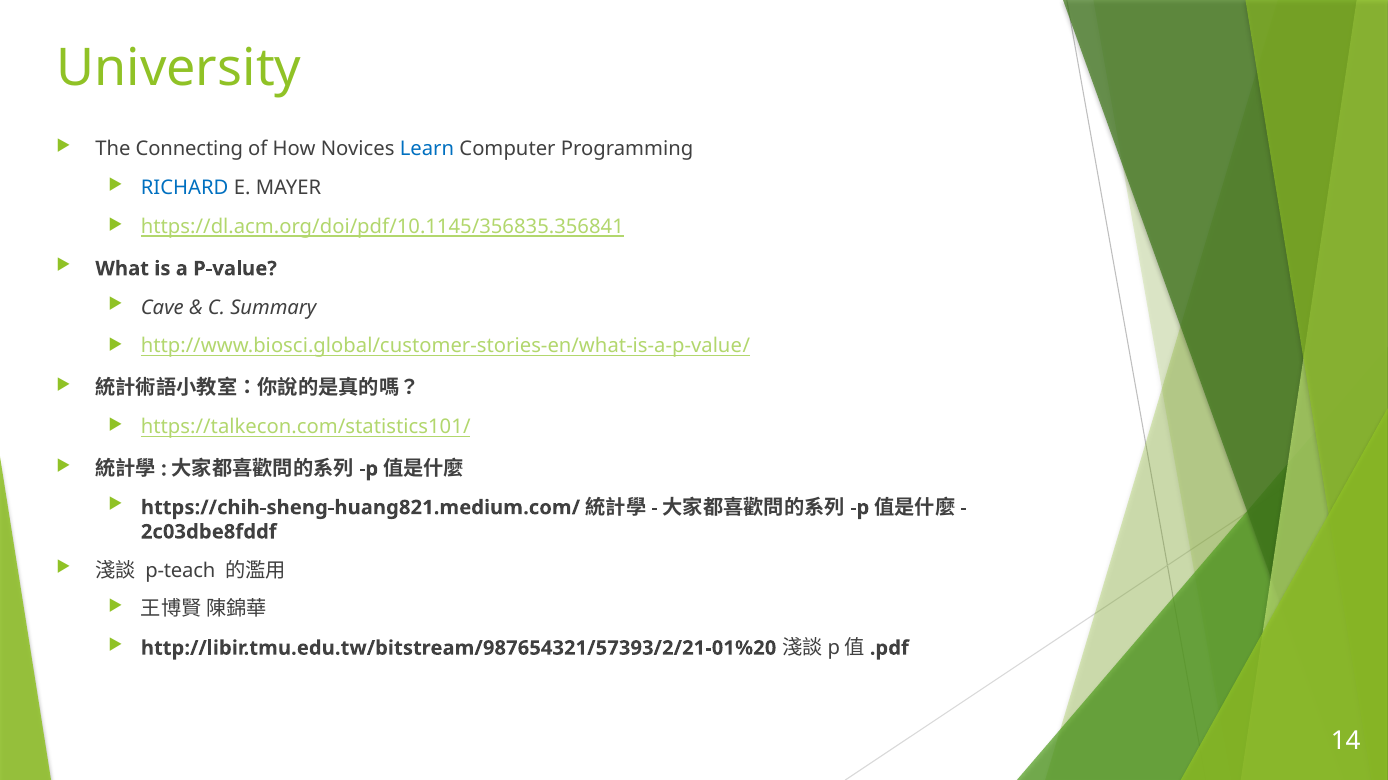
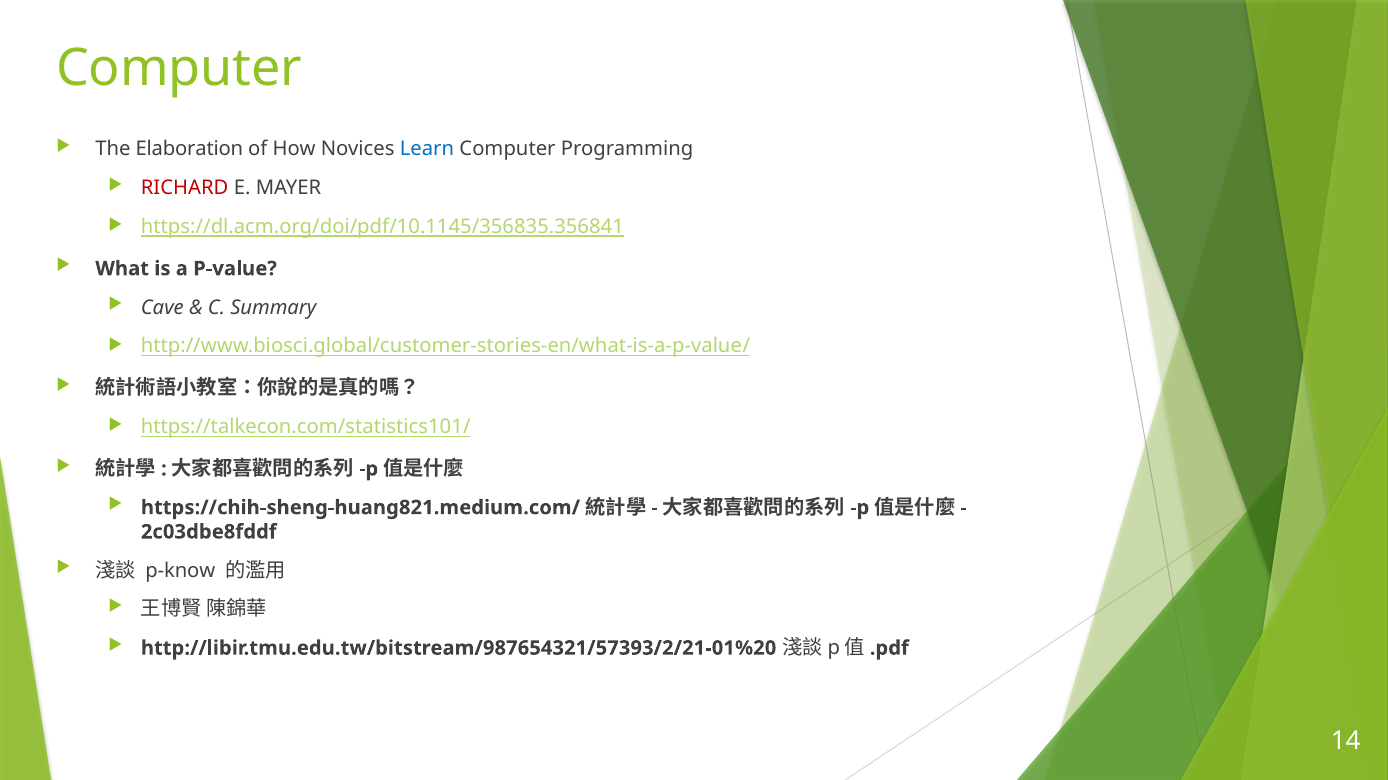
University: University -> Computer (179, 68)
Connecting: Connecting -> Elaboration (189, 149)
RICHARD colour: blue -> red (185, 188)
p-teach: p-teach -> p-know (180, 571)
